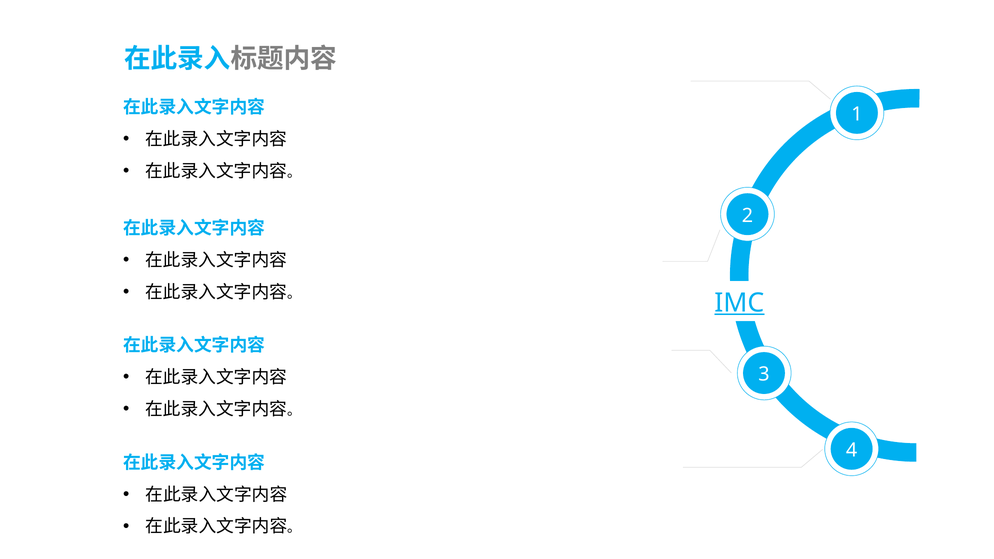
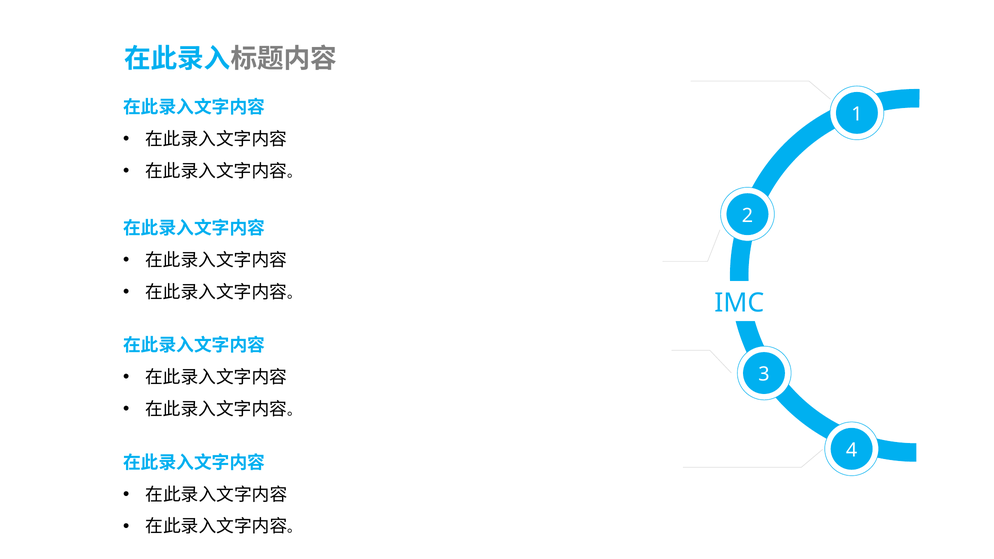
IMC underline: present -> none (739, 303)
